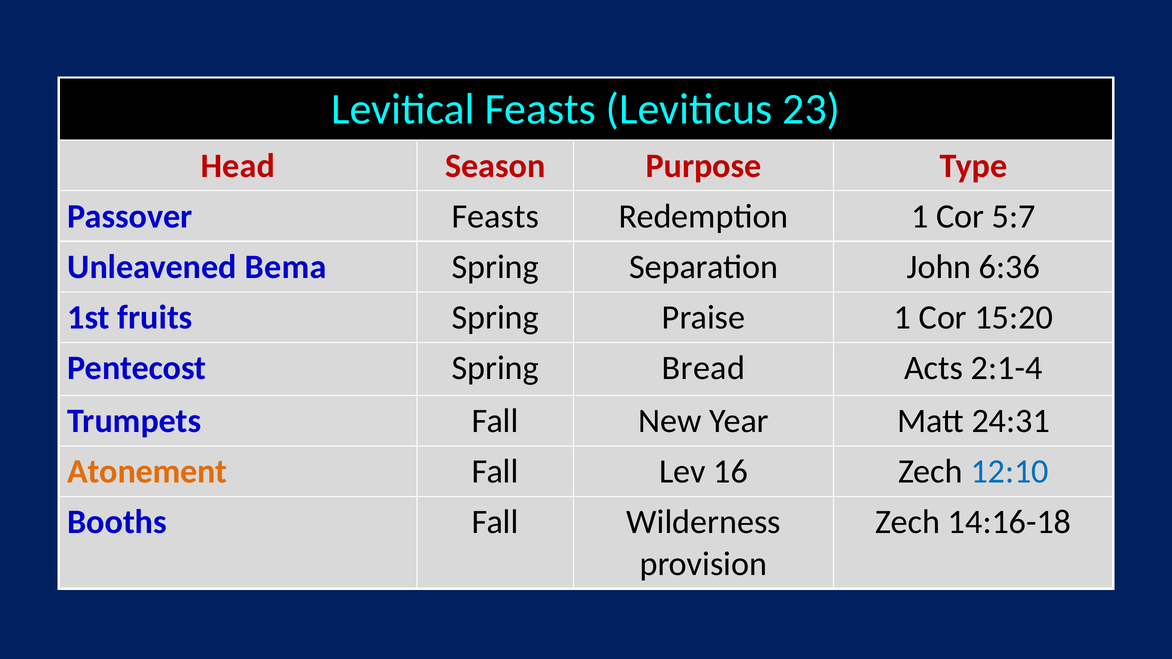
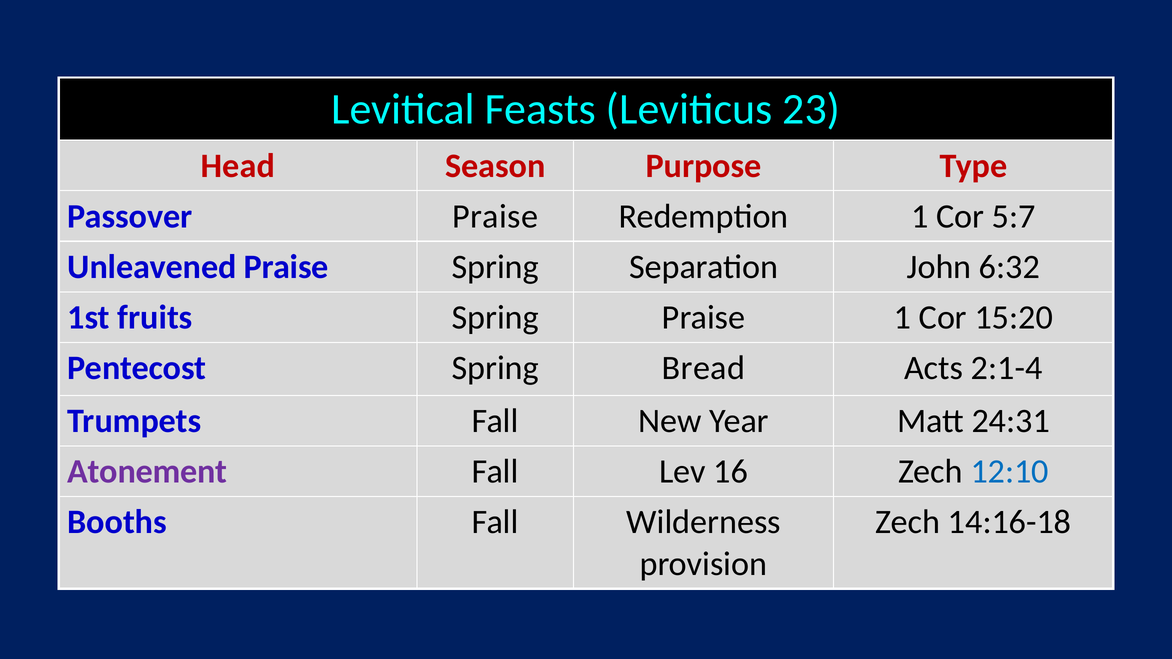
Passover Feasts: Feasts -> Praise (495, 216)
Unleavened Bema: Bema -> Praise (286, 267)
6:36: 6:36 -> 6:32 (1010, 267)
Atonement colour: orange -> purple (147, 472)
